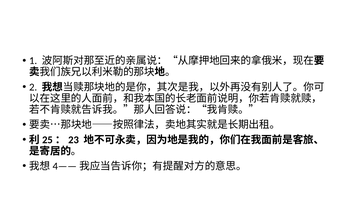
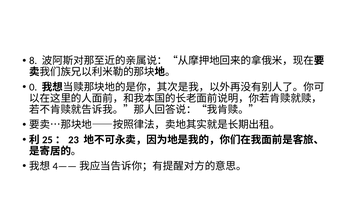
1: 1 -> 8 (33, 61)
2: 2 -> 0 (33, 87)
